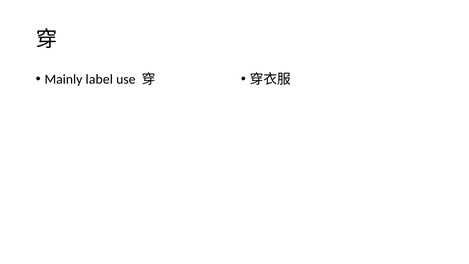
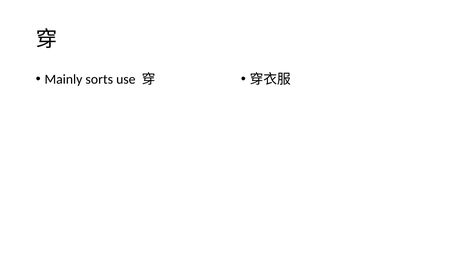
label: label -> sorts (99, 79)
